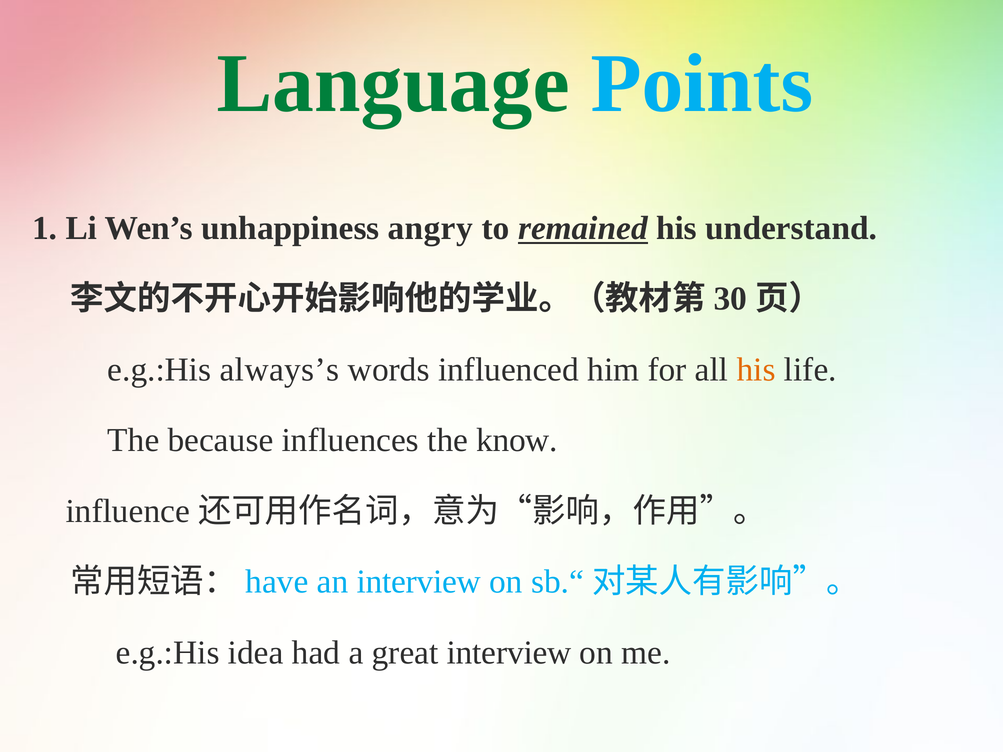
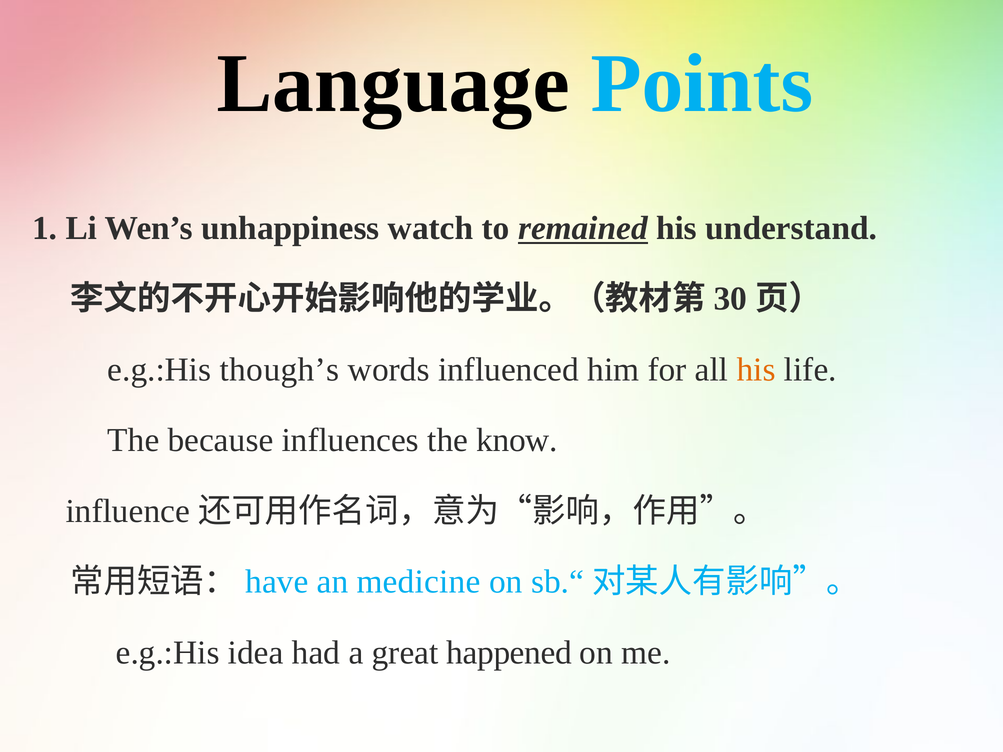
Language colour: green -> black (393, 84)
angry: angry -> watch (431, 228)
always’s: always’s -> though’s (279, 370)
an interview: interview -> medicine (419, 582)
great interview: interview -> happened (509, 653)
